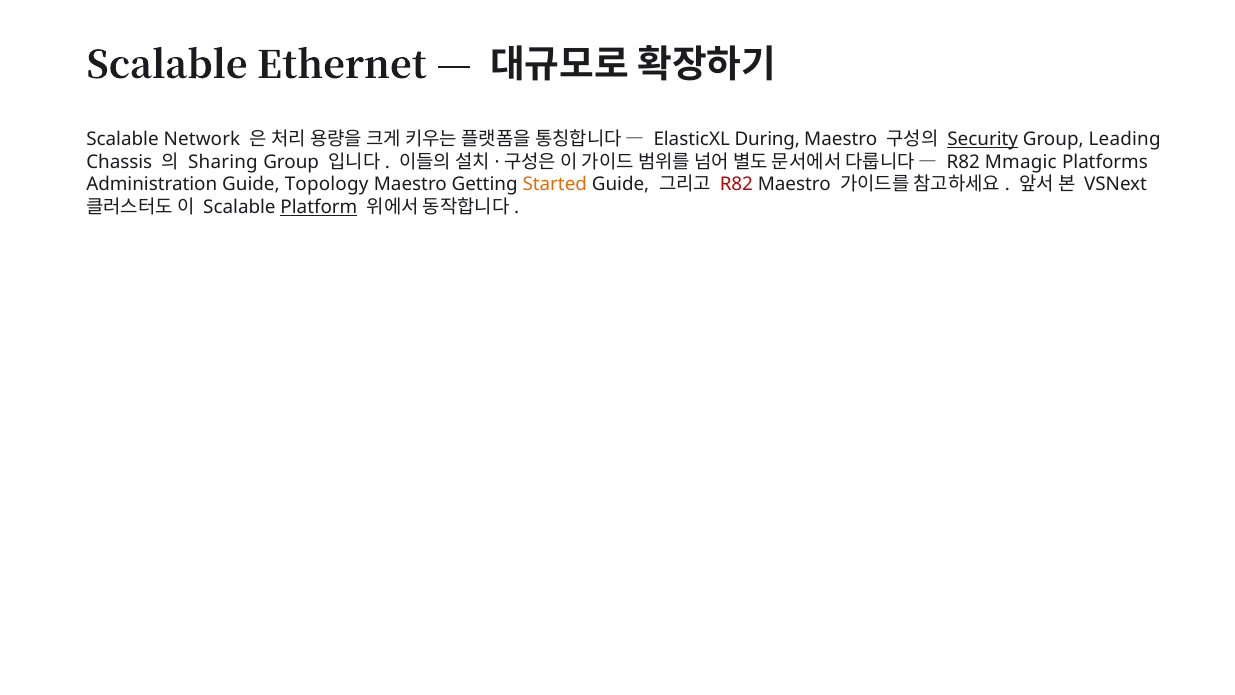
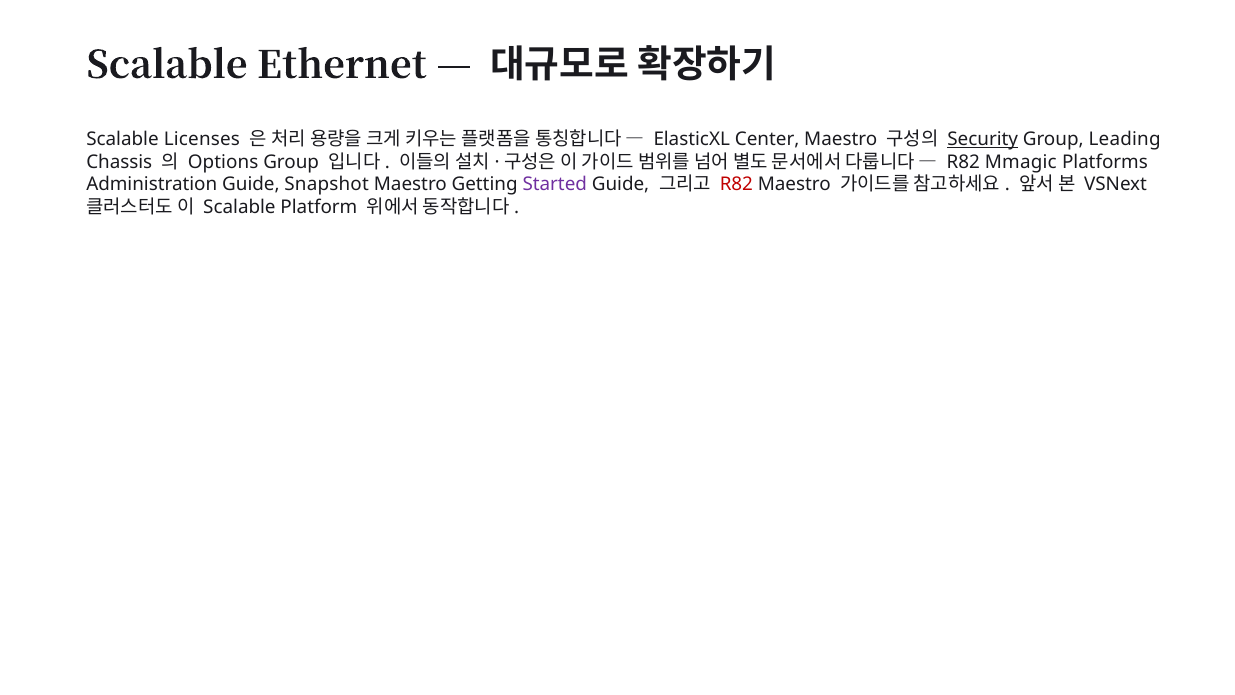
Network: Network -> Licenses (202, 139)
During: During -> Center (767, 139)
Sharing: Sharing -> Options (223, 162)
Topology: Topology -> Snapshot (327, 184)
Started colour: orange -> purple (555, 184)
Platform underline: present -> none (319, 207)
